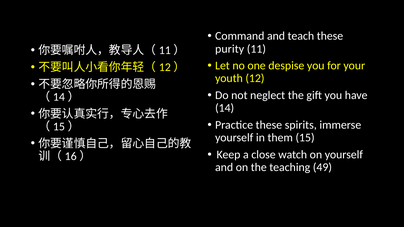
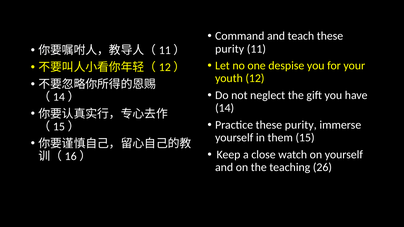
Practice these spirits: spirits -> purity (301, 125)
49: 49 -> 26 (322, 168)
